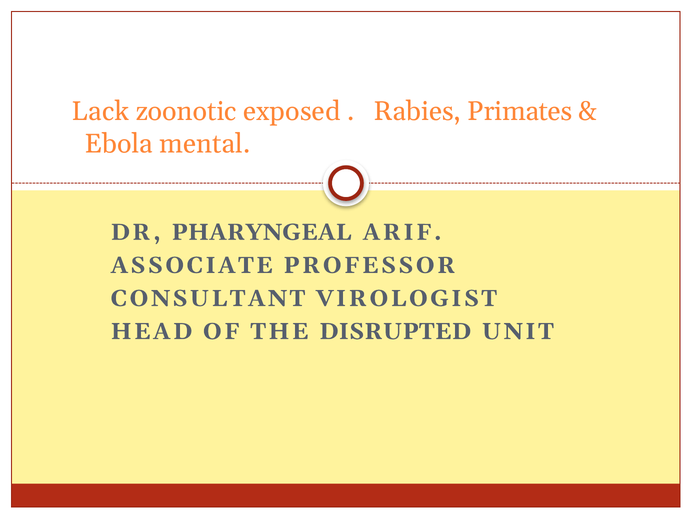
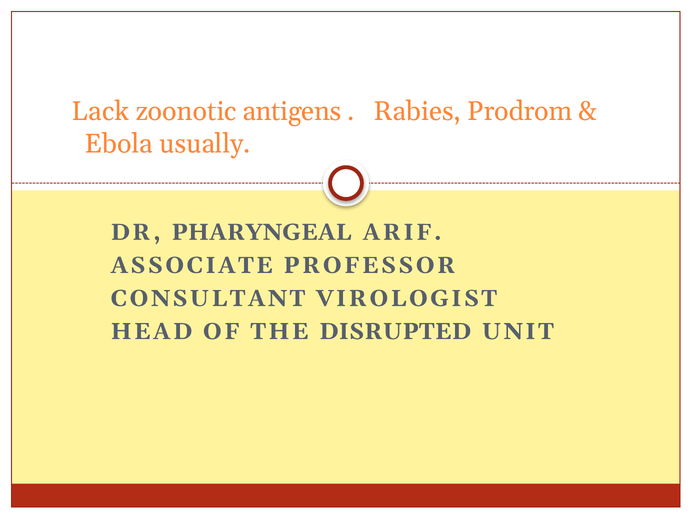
exposed: exposed -> antigens (292, 112)
Primates: Primates -> Prodrom (520, 112)
mental: mental -> usually (205, 144)
